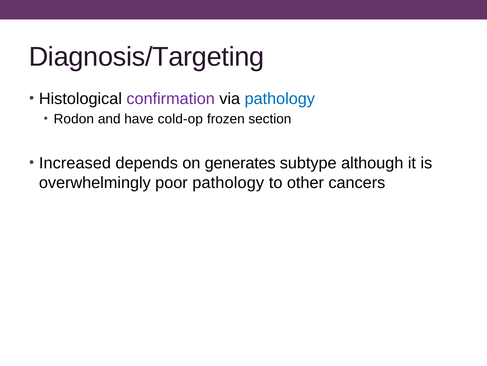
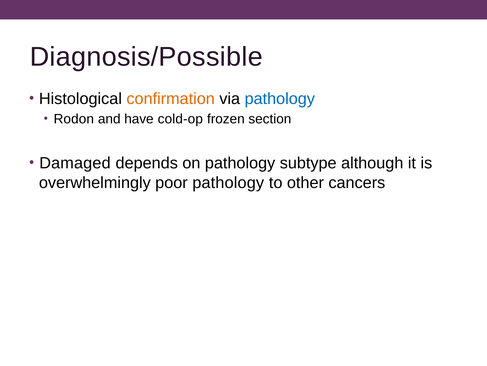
Diagnosis/Targeting: Diagnosis/Targeting -> Diagnosis/Possible (146, 57)
confirmation colour: purple -> orange (171, 99)
Increased: Increased -> Damaged (75, 163)
on generates: generates -> pathology (240, 163)
